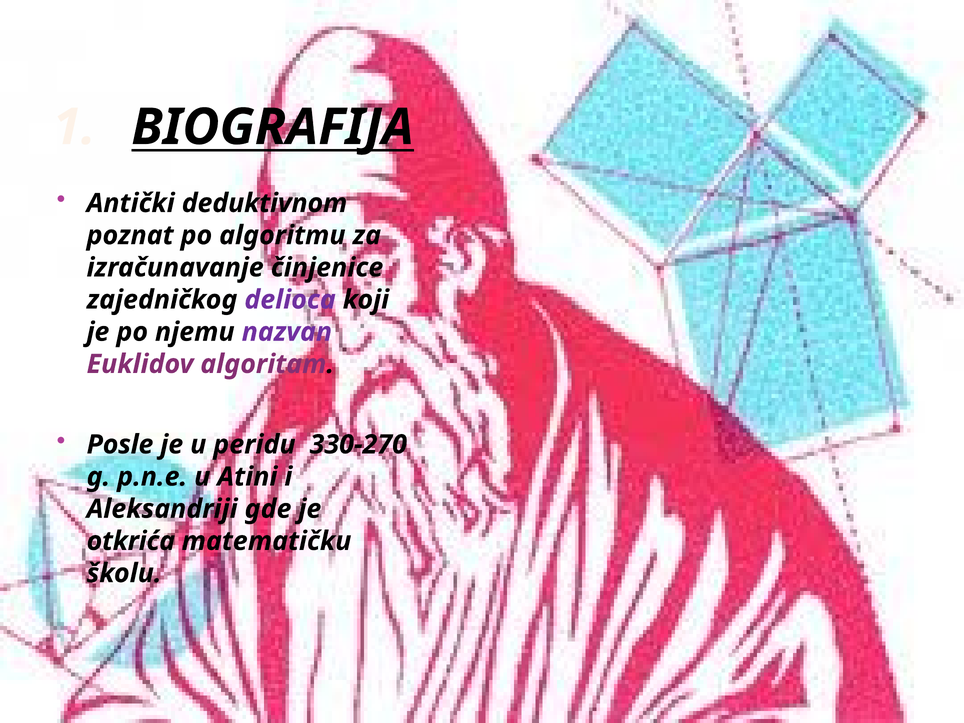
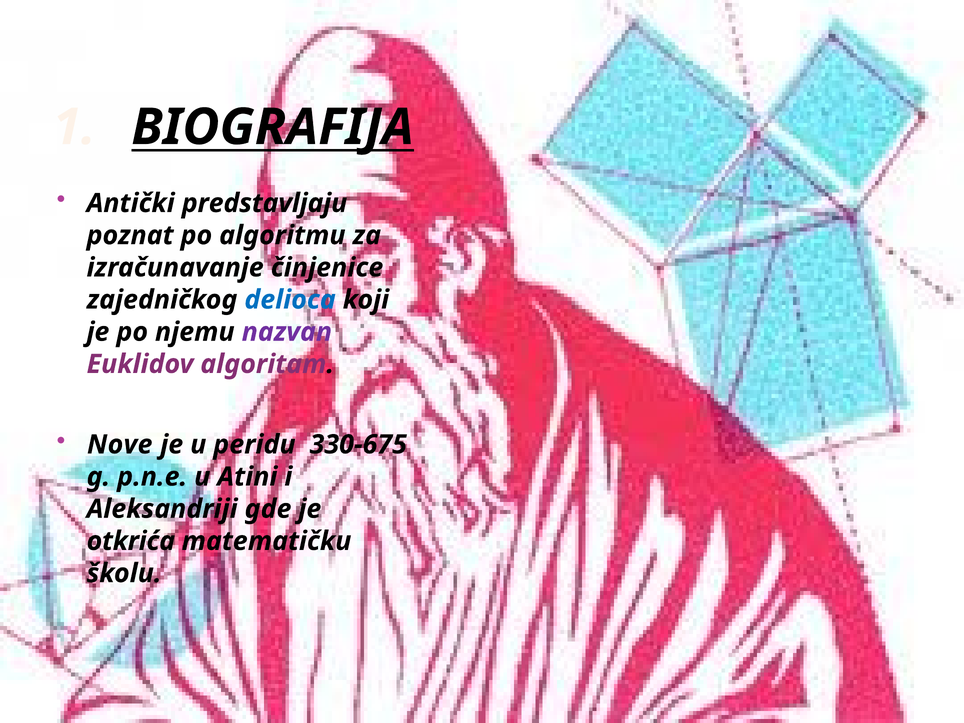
deduktivnom: deduktivnom -> predstavljaju (265, 203)
delioca colour: purple -> blue (290, 300)
Posle: Posle -> Nove (120, 445)
330-270: 330-270 -> 330-675 (358, 445)
